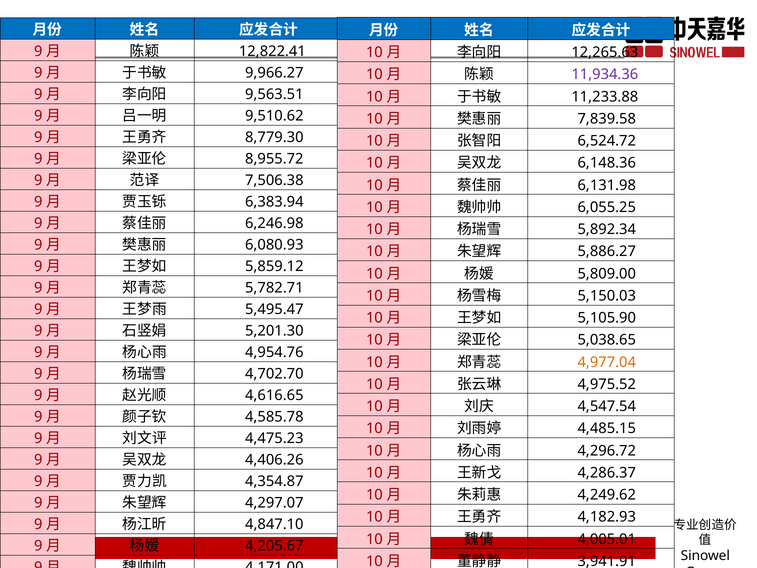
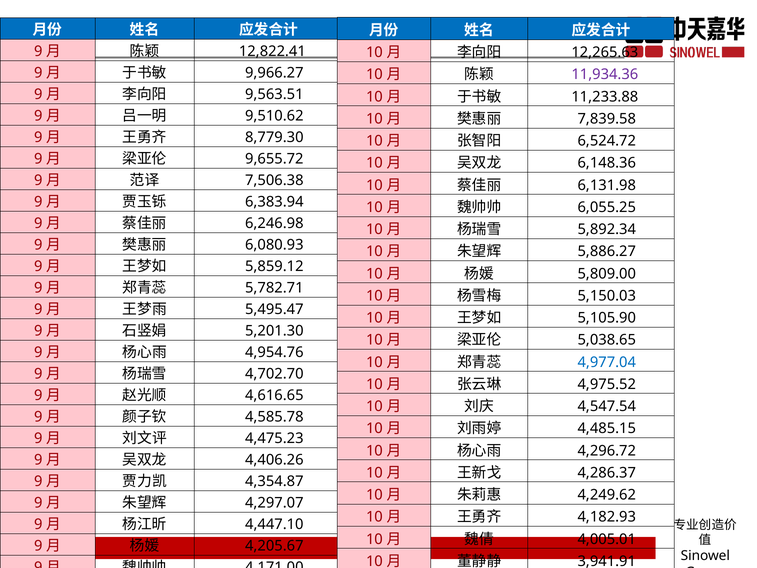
8,955.72: 8,955.72 -> 9,655.72 (274, 159)
4,977.04 colour: orange -> blue (607, 362)
4,847.10: 4,847.10 -> 4,447.10 (274, 524)
